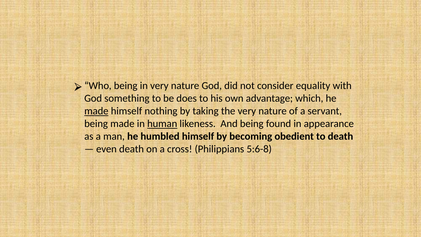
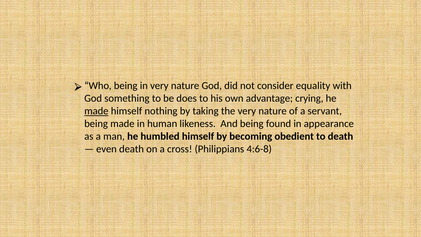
which: which -> crying (309, 98)
human underline: present -> none (162, 124)
5:6-8: 5:6-8 -> 4:6-8 (259, 149)
